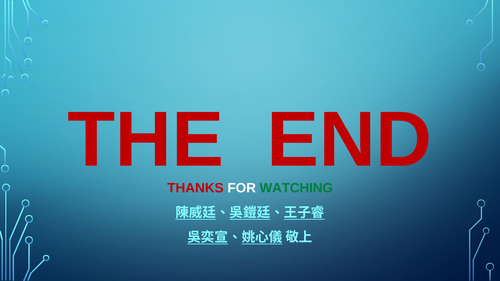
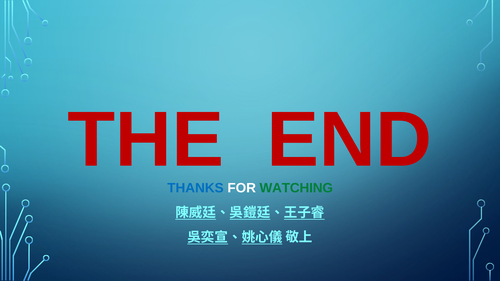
THANKS colour: red -> blue (195, 188)
